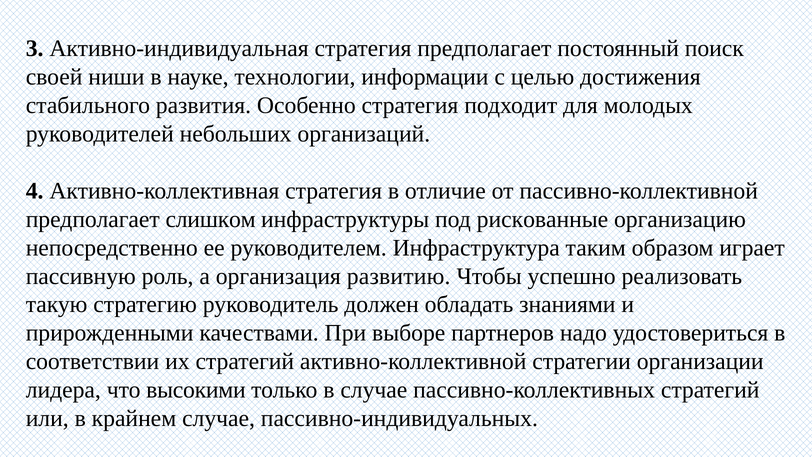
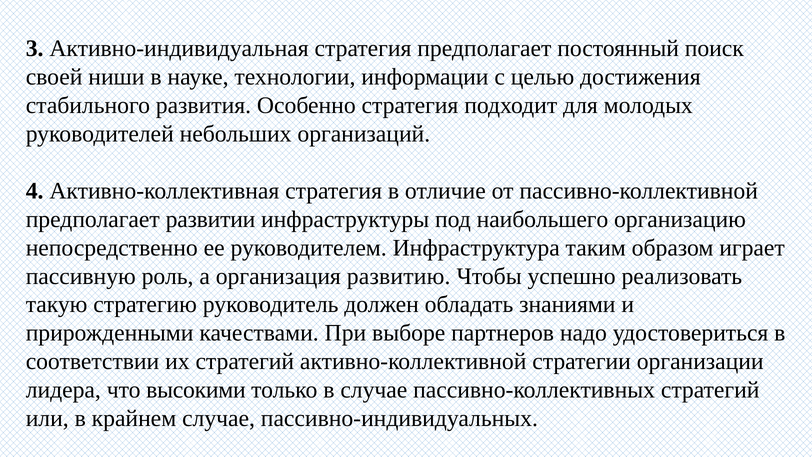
слишком: слишком -> развитии (211, 219)
рискованные: рискованные -> наибольшего (543, 219)
